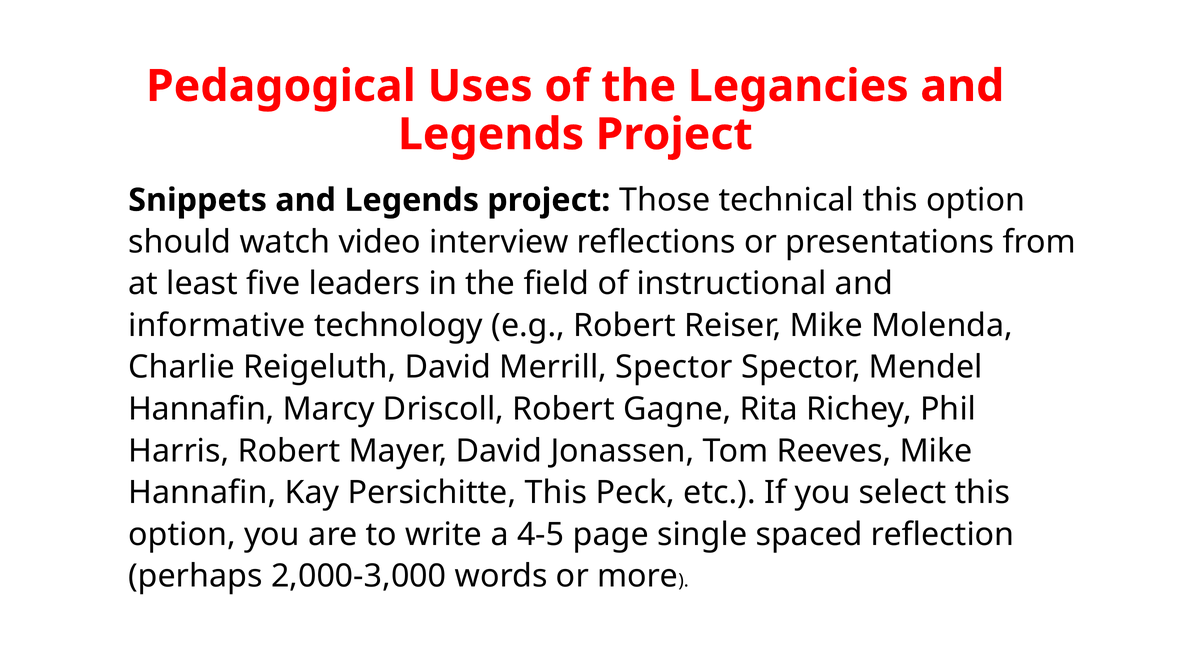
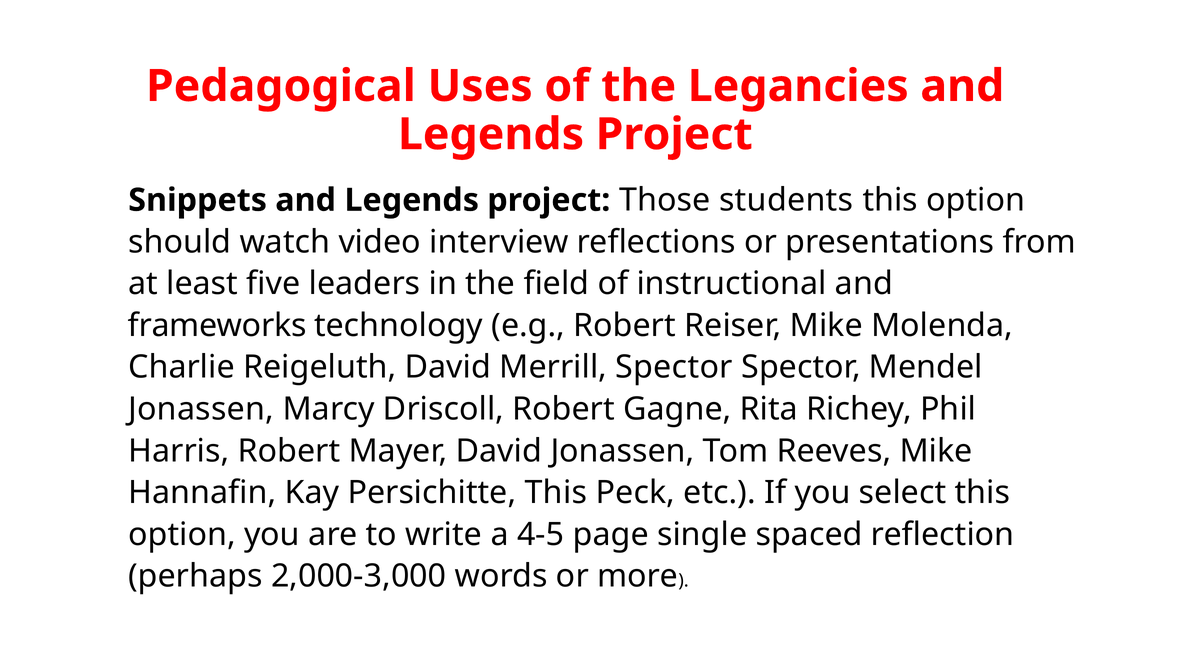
technical: technical -> students (786, 200)
informative: informative -> frameworks (217, 325)
Hannafin: Hannafin -> Jonassen (201, 409)
